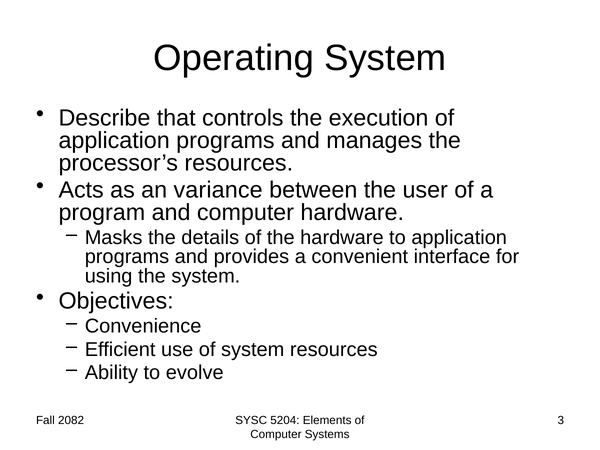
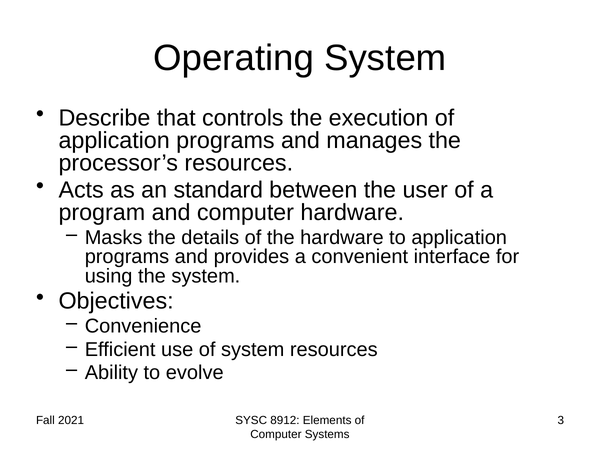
variance: variance -> standard (218, 190)
2082: 2082 -> 2021 (71, 421)
5204: 5204 -> 8912 (285, 421)
